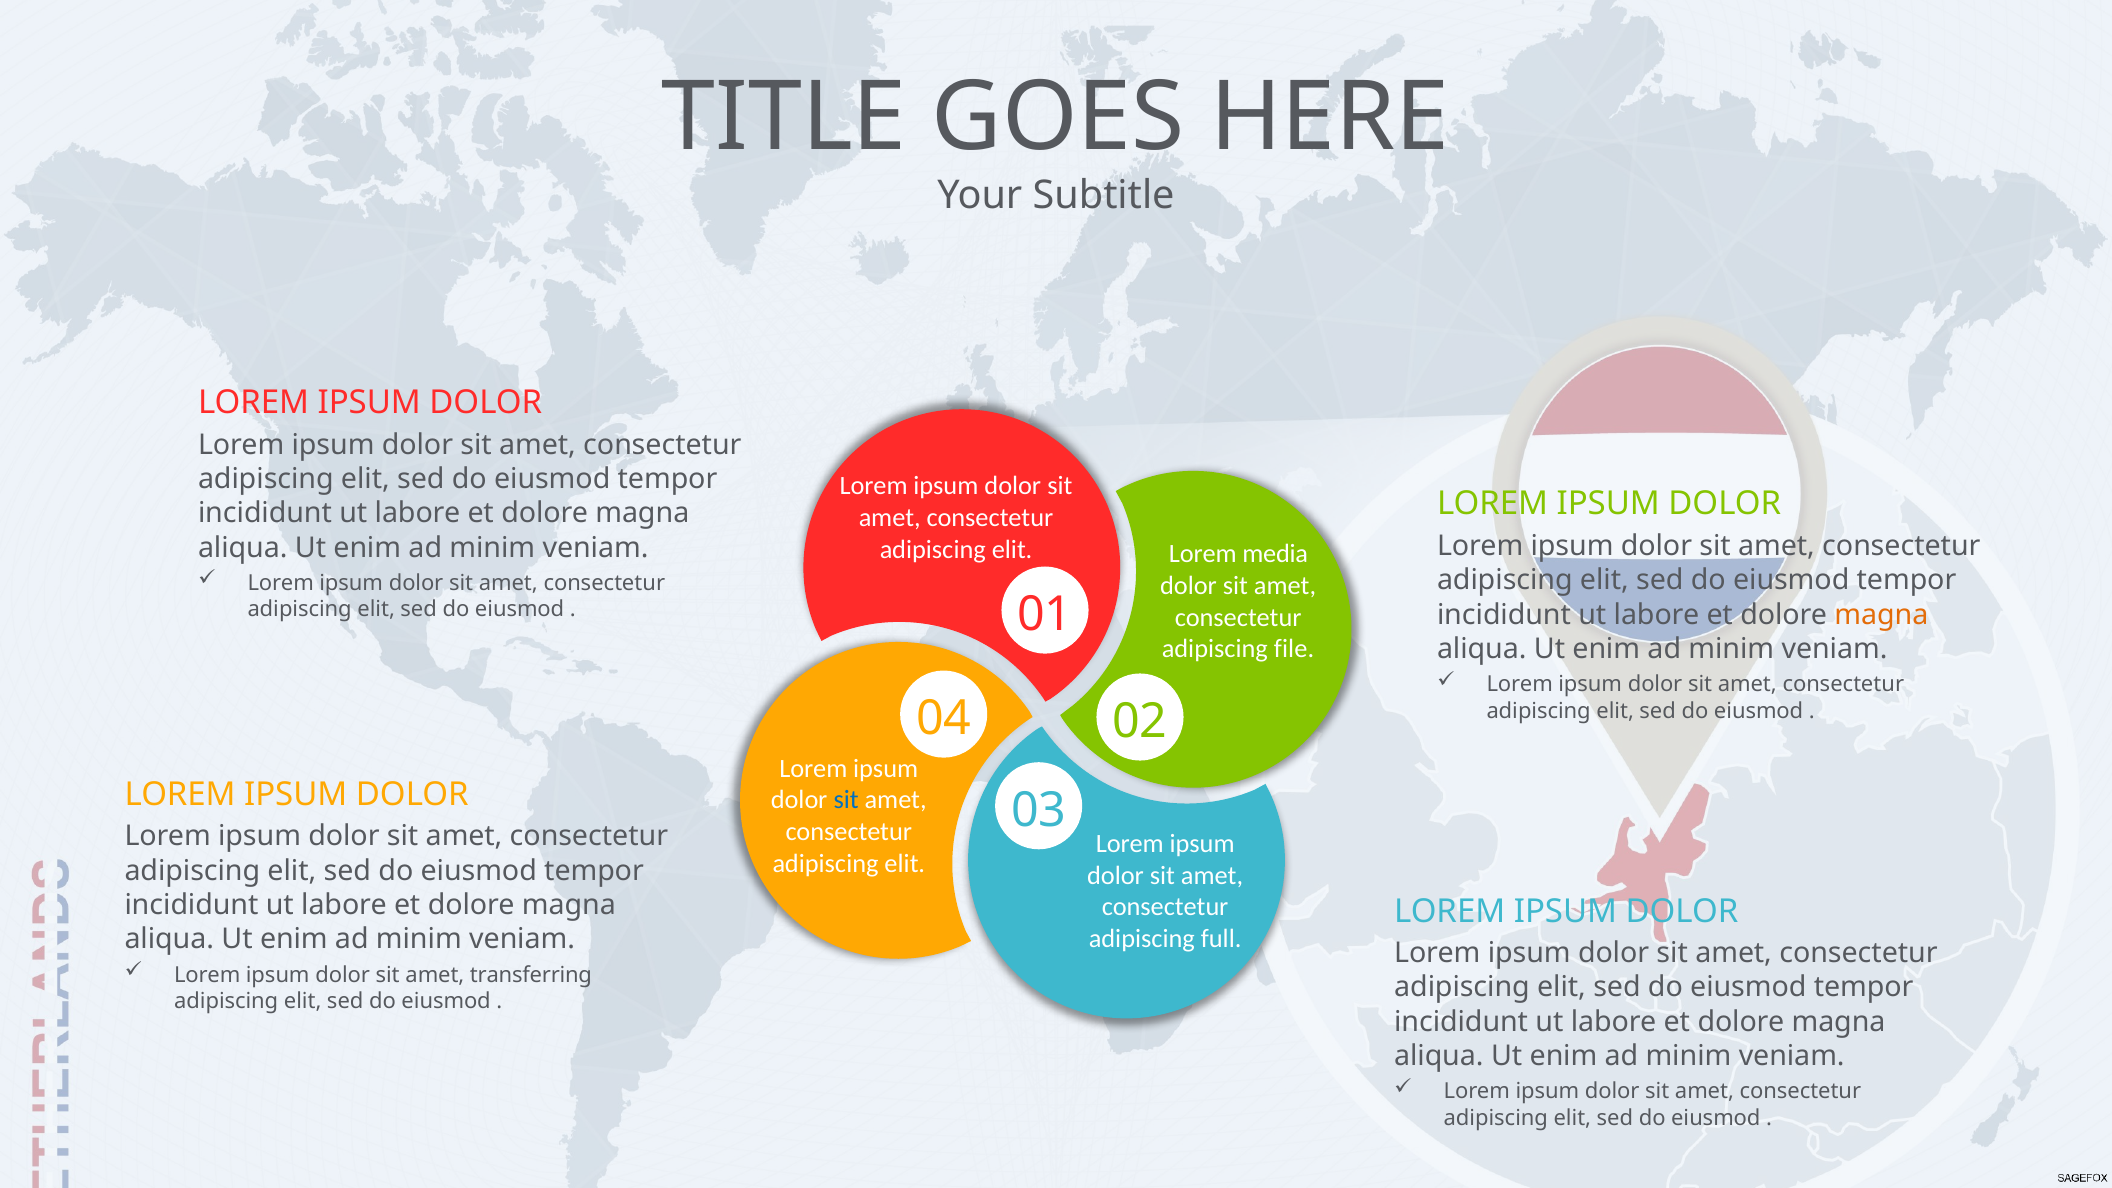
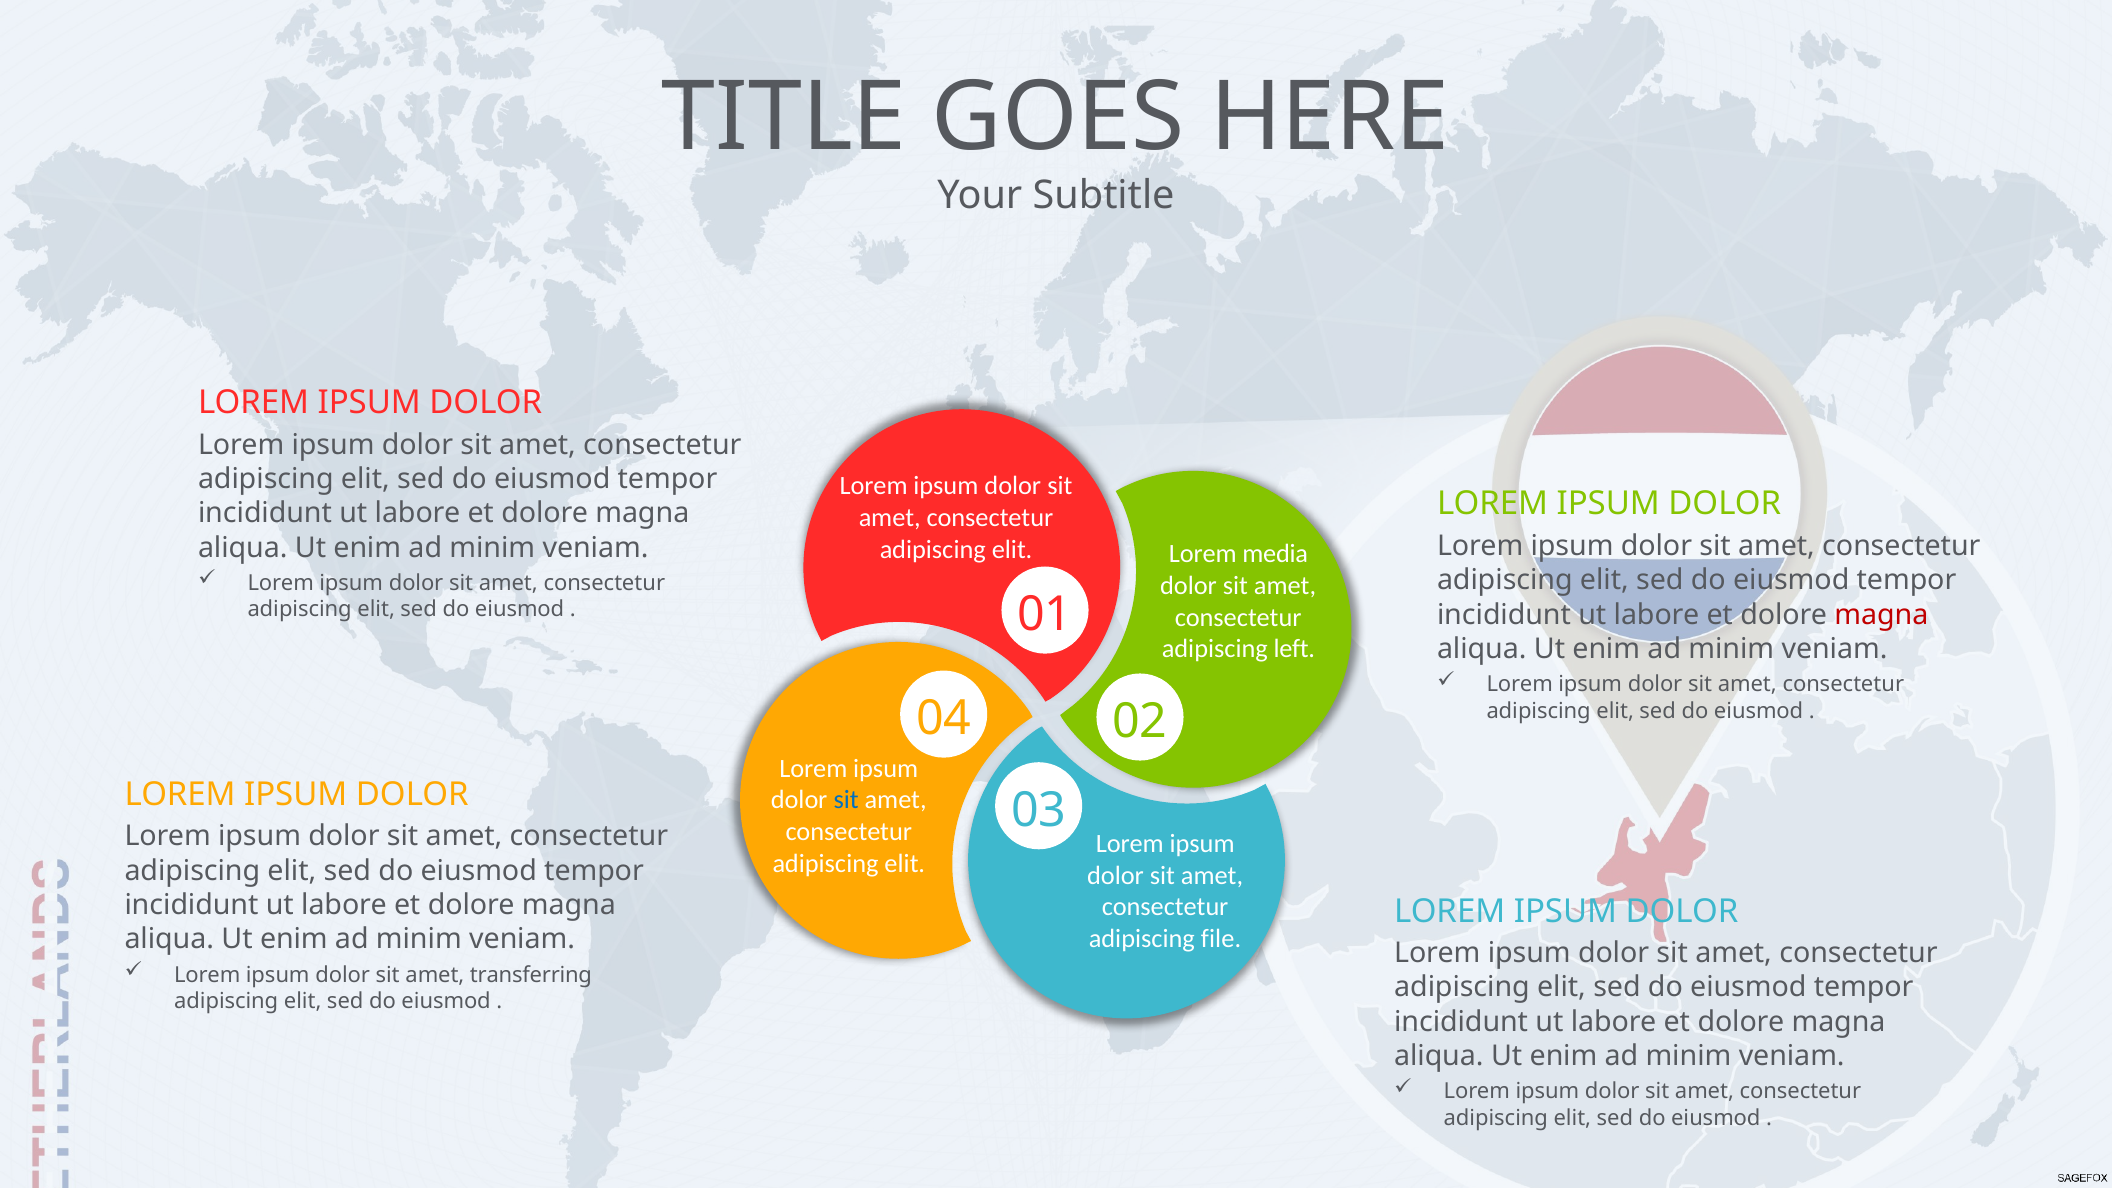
magna colour: orange -> red (1881, 615)
file: file -> left (1294, 649)
full: full -> file (1221, 939)
